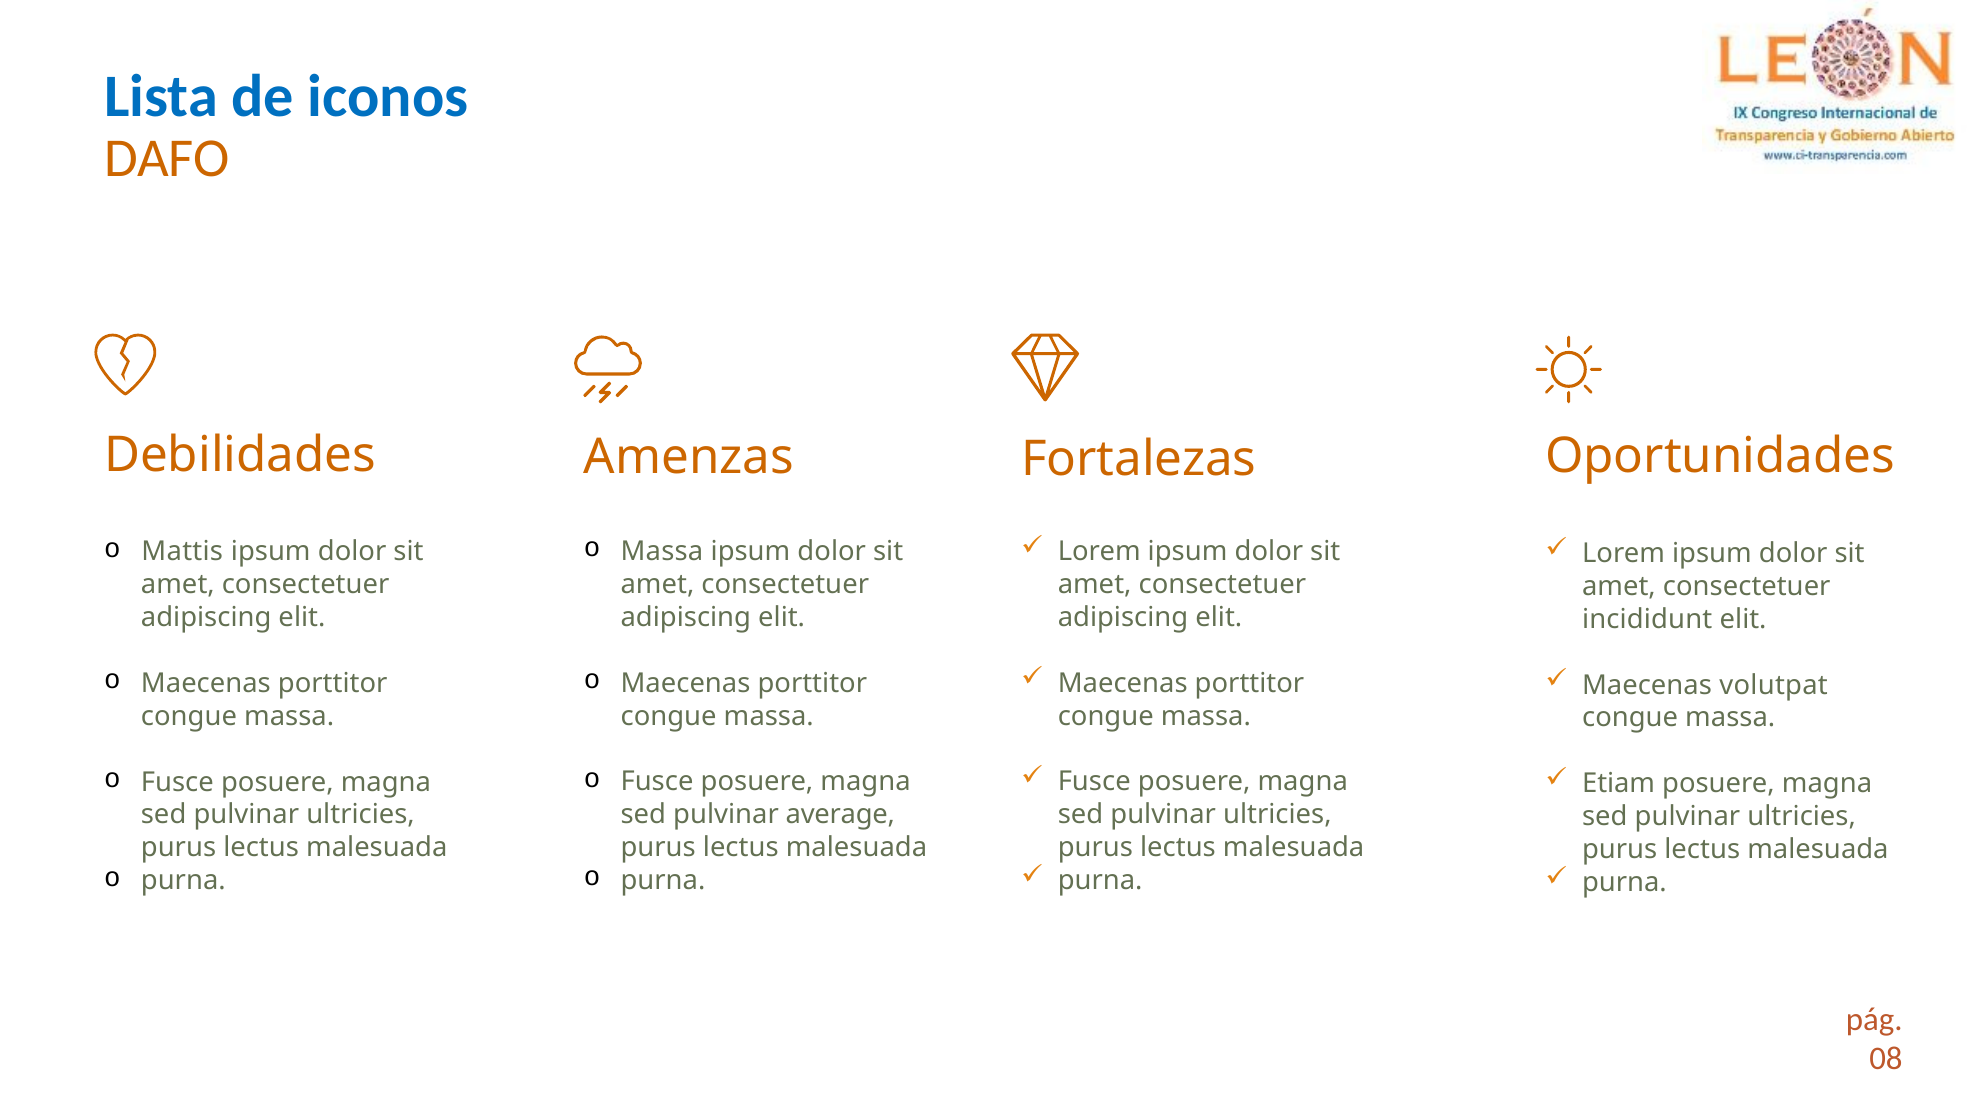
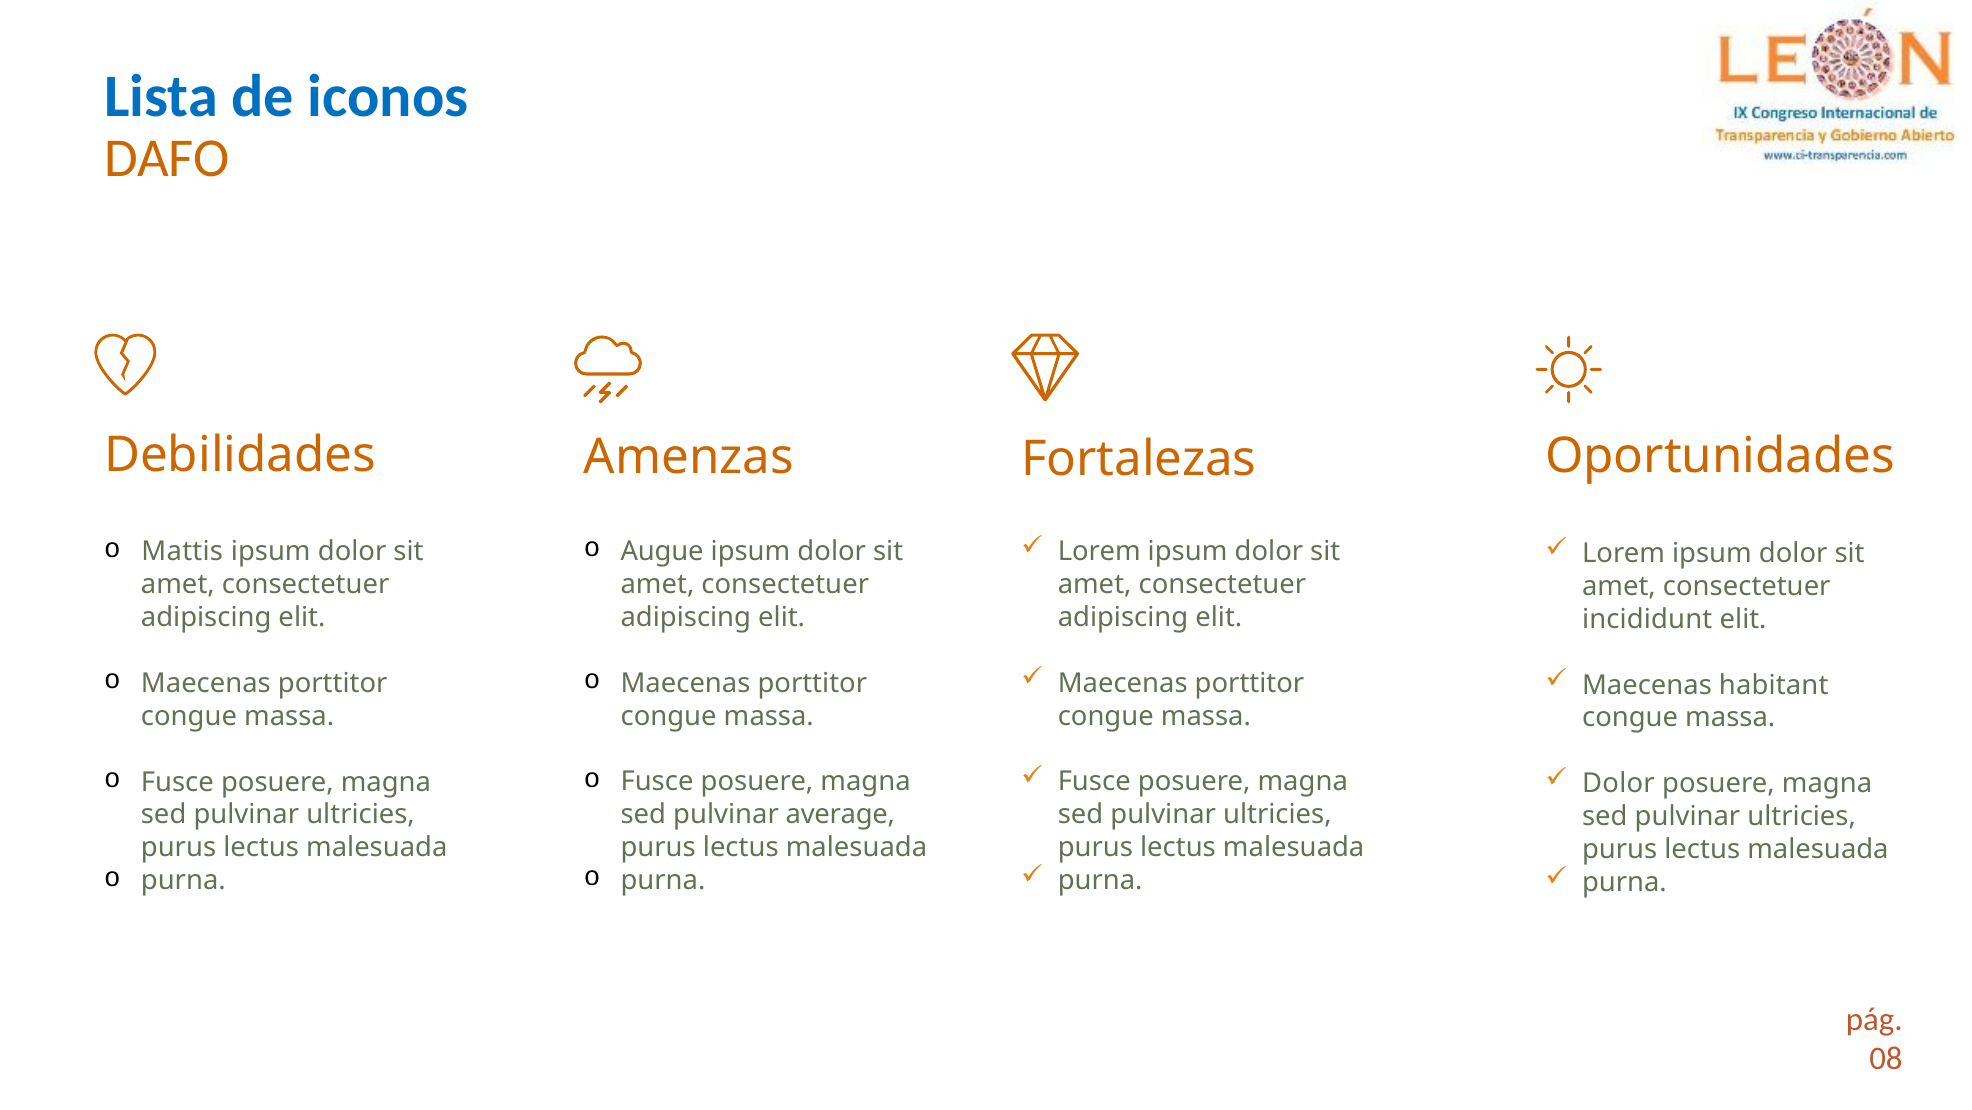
Massa: Massa -> Augue (662, 551)
volutpat: volutpat -> habitant (1774, 685)
Etiam: Etiam -> Dolor (1618, 783)
